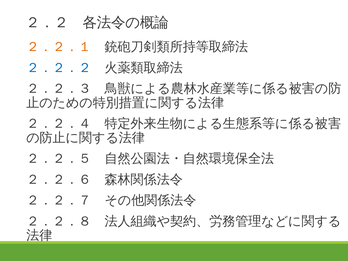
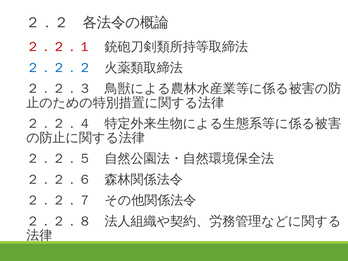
２．２．１ colour: orange -> red (59, 47)
